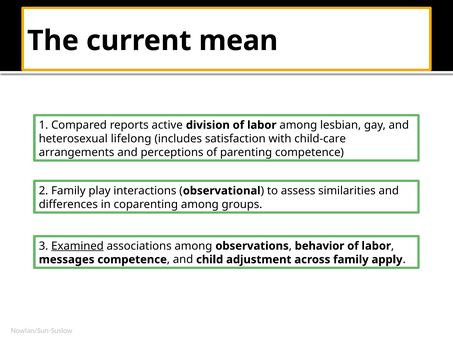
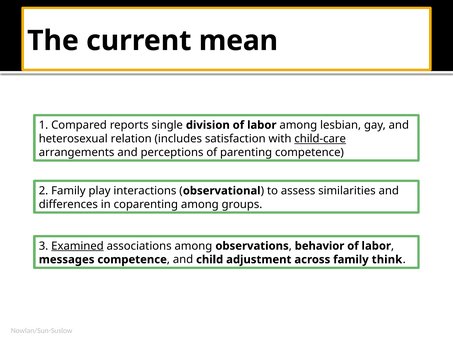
active: active -> single (167, 125)
lifelong: lifelong -> relation (131, 139)
child-care underline: none -> present (320, 139)
apply: apply -> think (387, 259)
